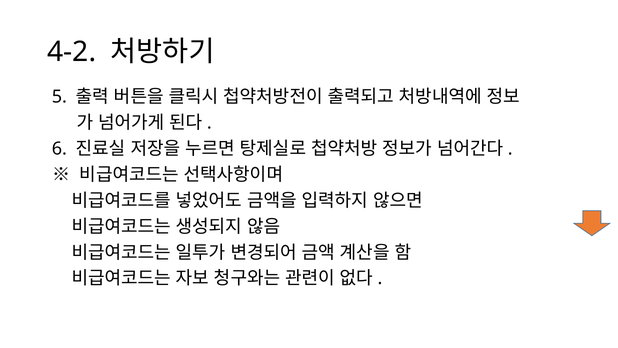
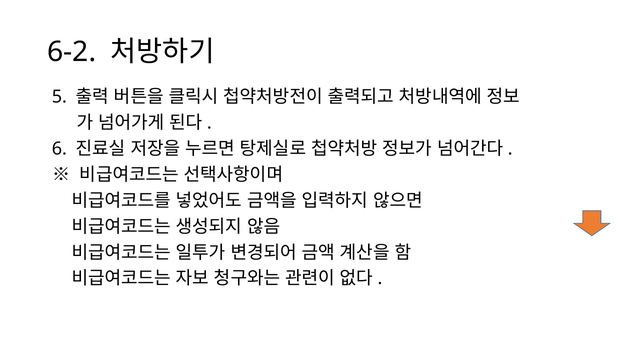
4-2: 4-2 -> 6-2 (72, 52)
